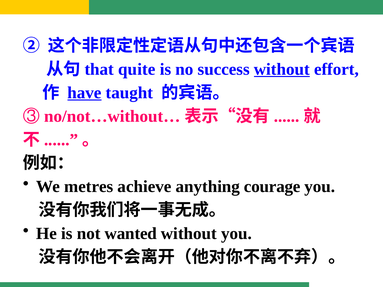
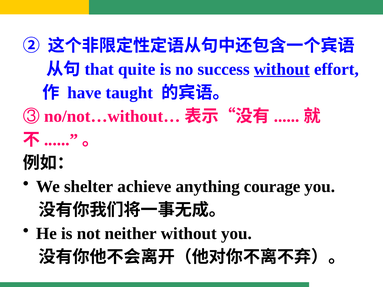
have underline: present -> none (84, 93)
metres: metres -> shelter (89, 187)
wanted: wanted -> neither (131, 234)
